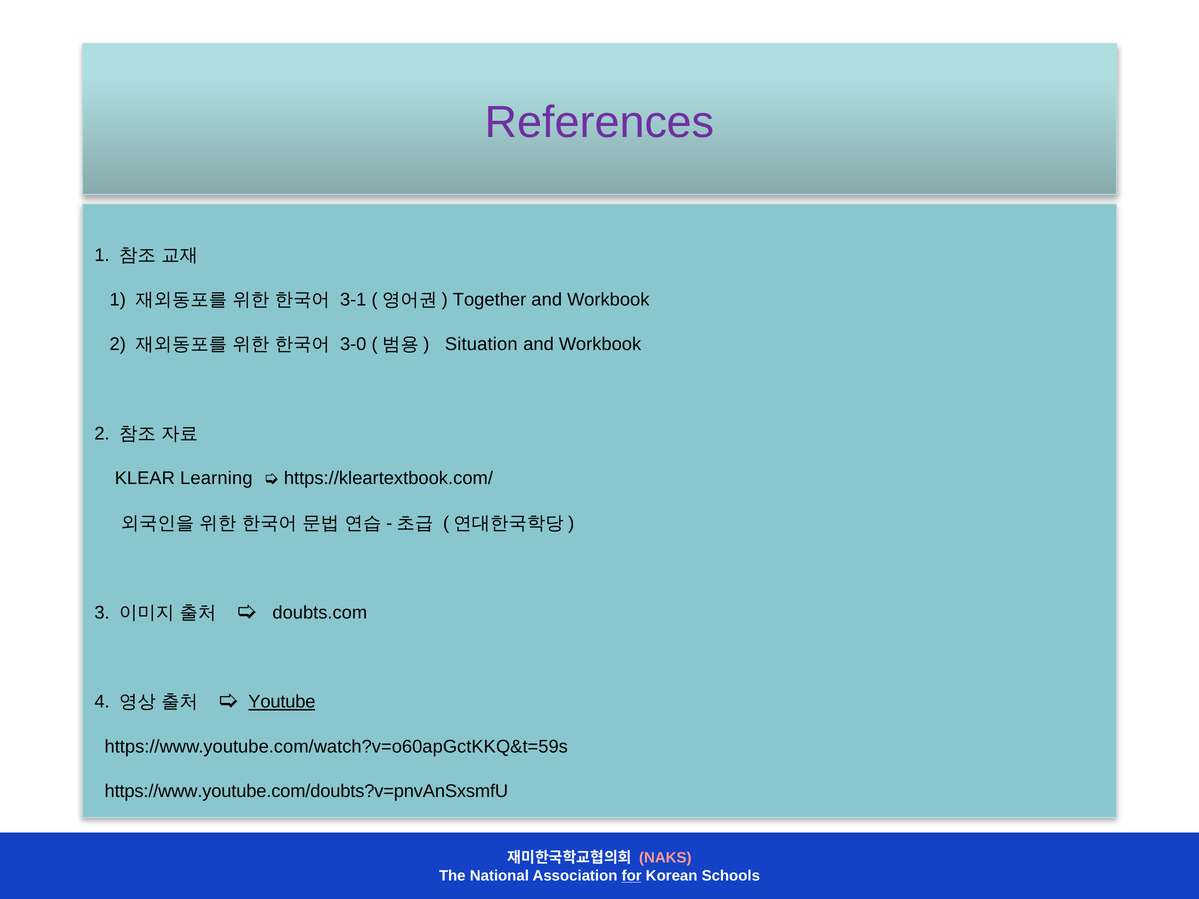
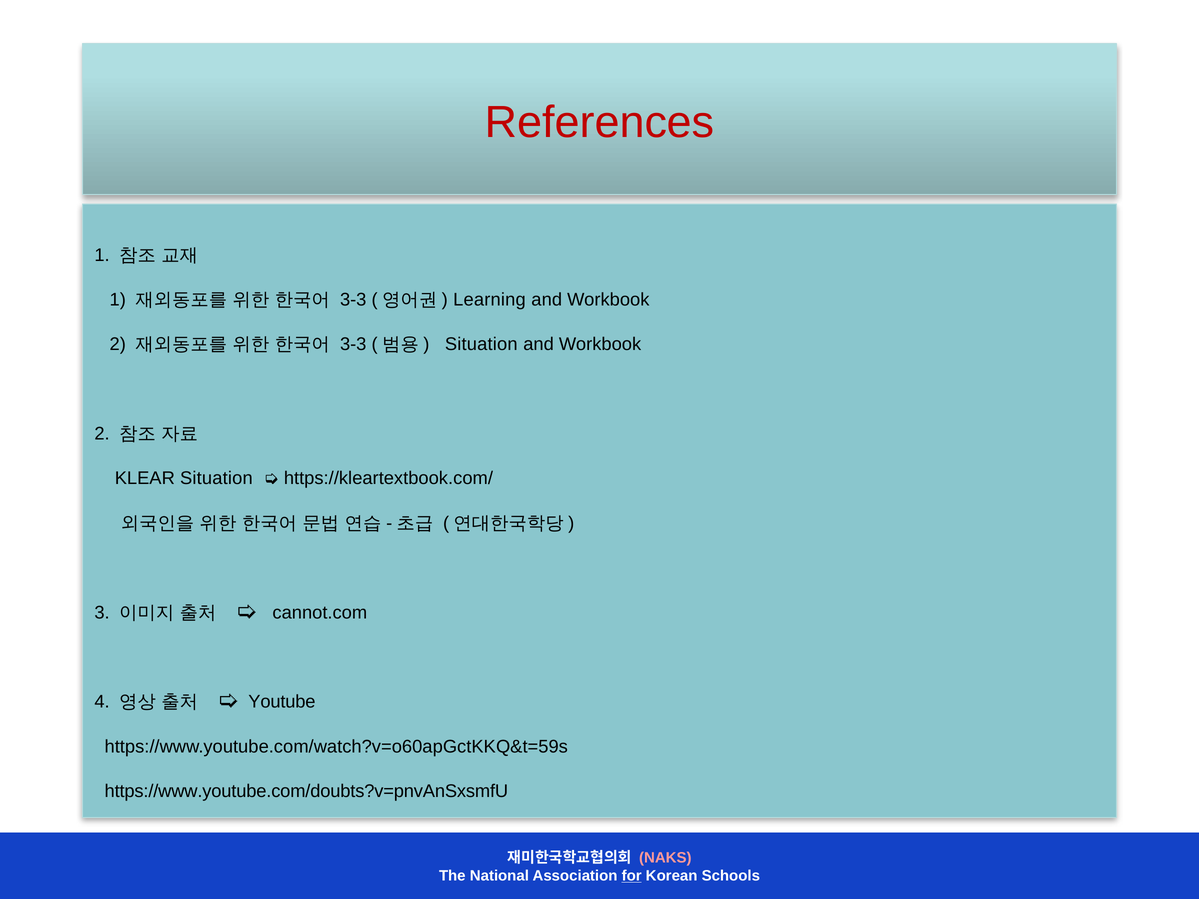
References colour: purple -> red (600, 122)
3-1: 3-1 -> 3-3 (353, 300)
Together: Together -> Learning (489, 300)
3-0: 3-0 -> 3-3 (353, 344)
KLEAR Learning: Learning -> Situation (216, 479)
doubts.com: doubts.com -> cannot.com (320, 613)
Youtube underline: present -> none (282, 702)
